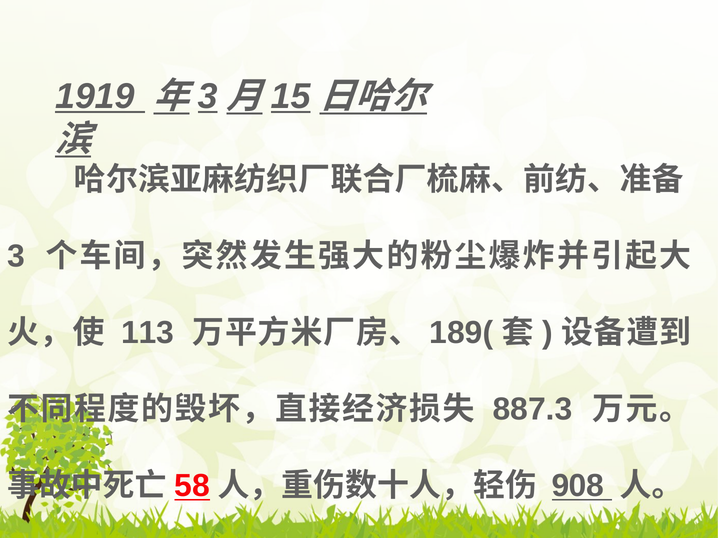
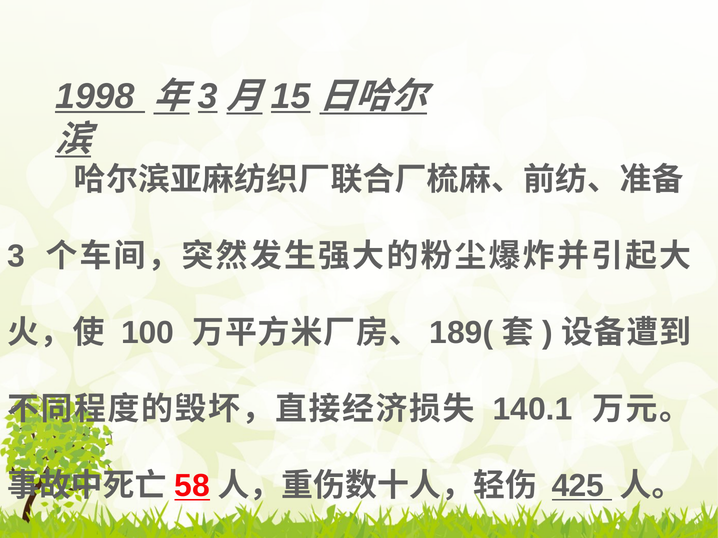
1919: 1919 -> 1998 (95, 96)
113: 113 -> 100 (148, 333)
887.3: 887.3 -> 140.1 (533, 410)
908: 908 -> 425 (578, 486)
